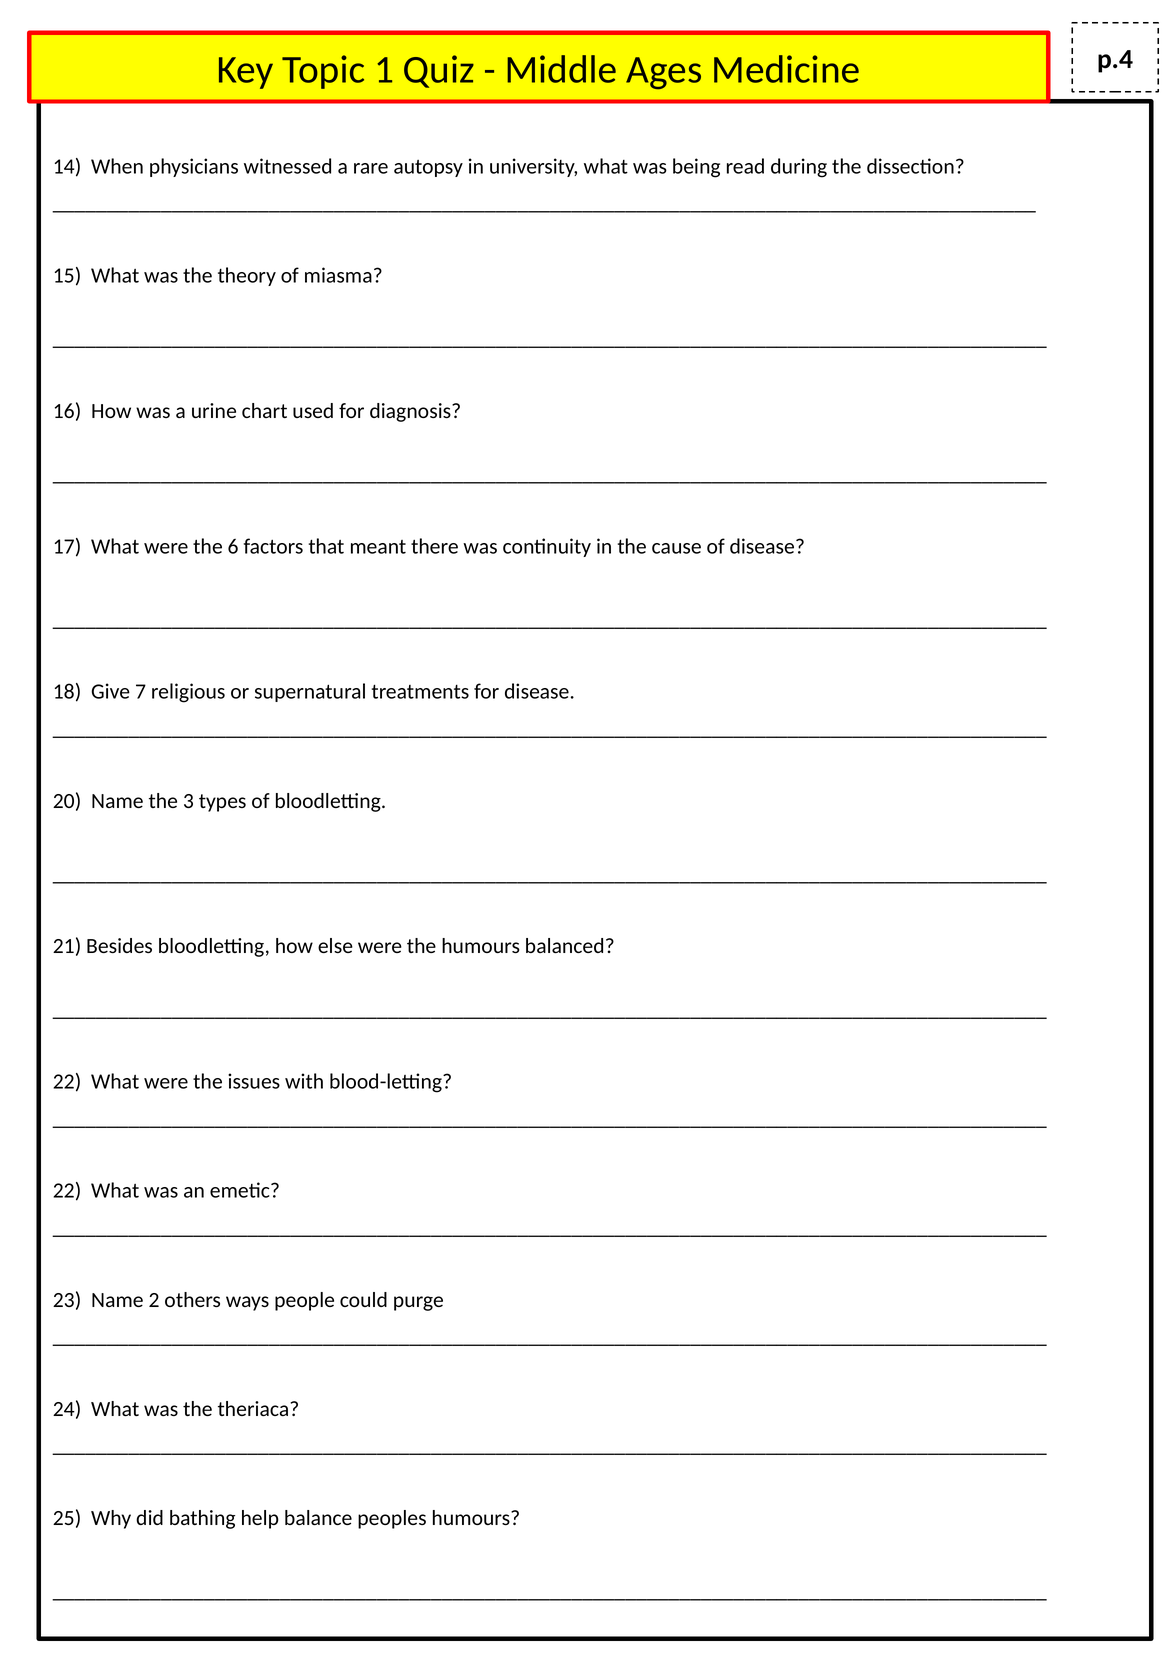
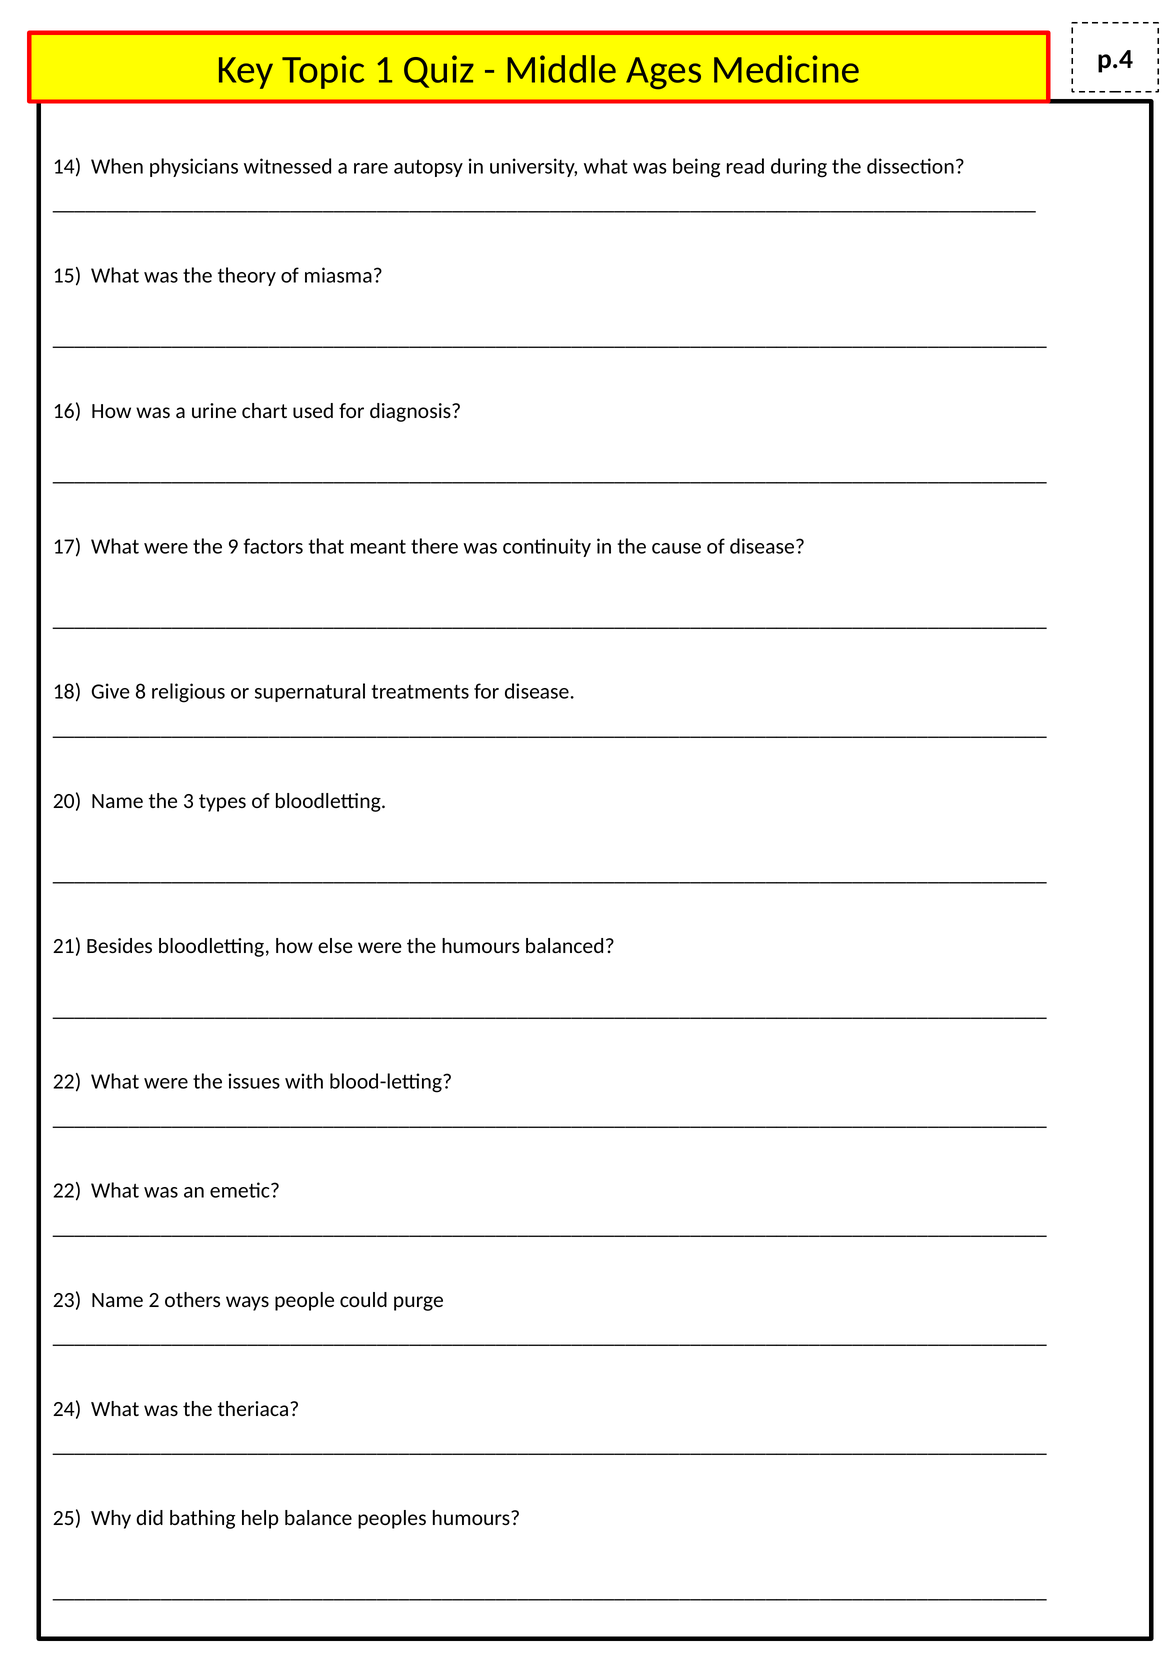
6: 6 -> 9 (233, 546)
7: 7 -> 8 (141, 692)
